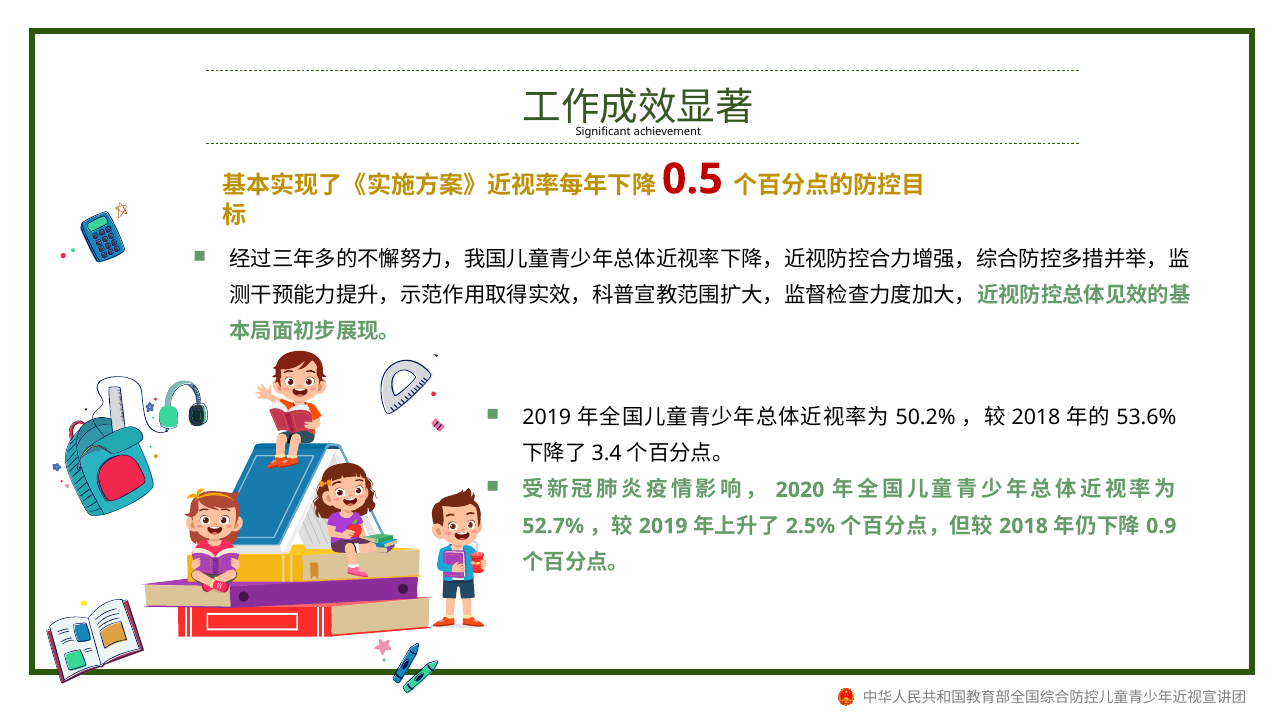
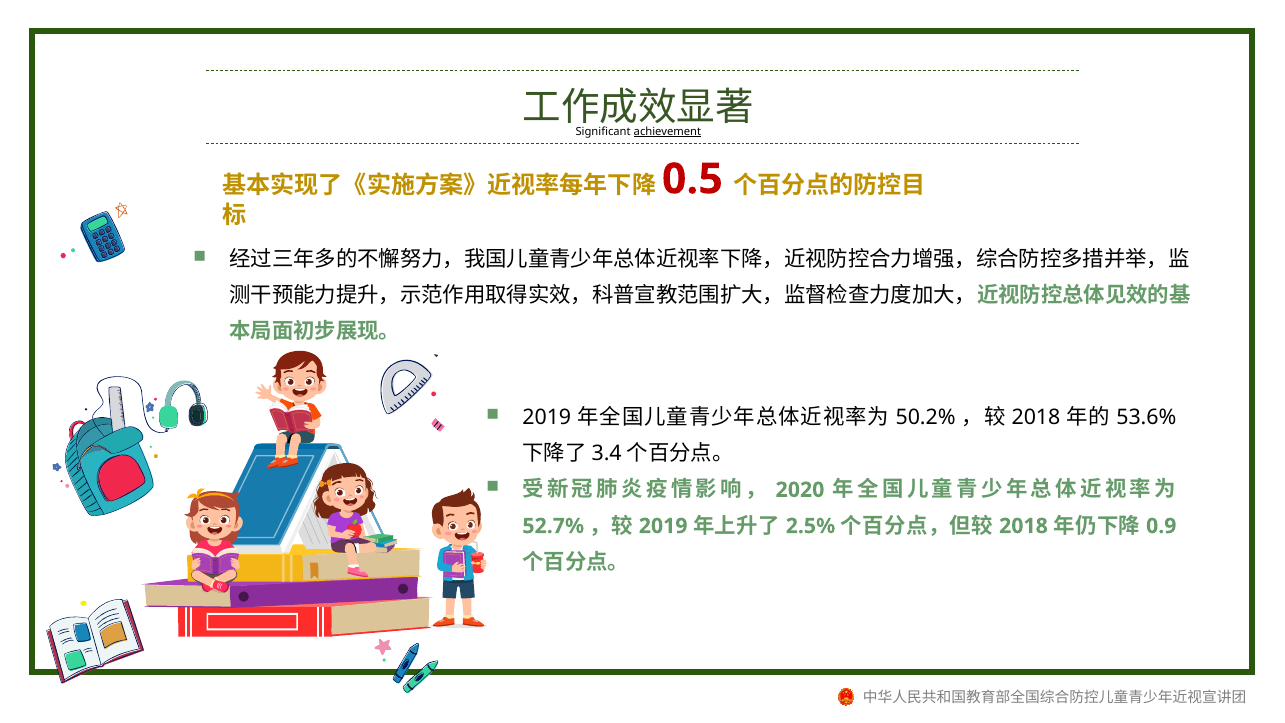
achievement underline: none -> present (667, 132)
